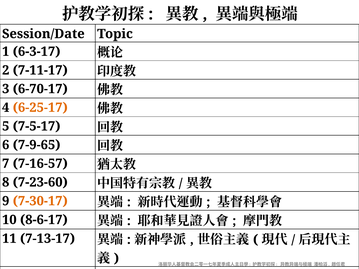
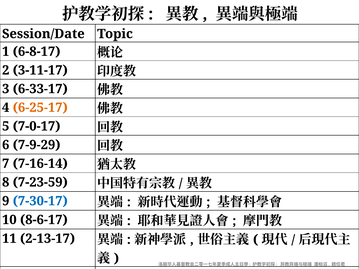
6-3-17: 6-3-17 -> 6-8-17 (37, 52)
7-11-17: 7-11-17 -> 3-11-17 (40, 70)
6-70-17: 6-70-17 -> 6-33-17 (40, 89)
7-5-17: 7-5-17 -> 7-0-17 (37, 126)
7-9-65: 7-9-65 -> 7-9-29 (37, 145)
7-16-57: 7-16-57 -> 7-16-14 (40, 164)
7-23-60: 7-23-60 -> 7-23-59 (40, 182)
7-30-17 colour: orange -> blue (40, 201)
7-13-17: 7-13-17 -> 2-13-17 (48, 239)
